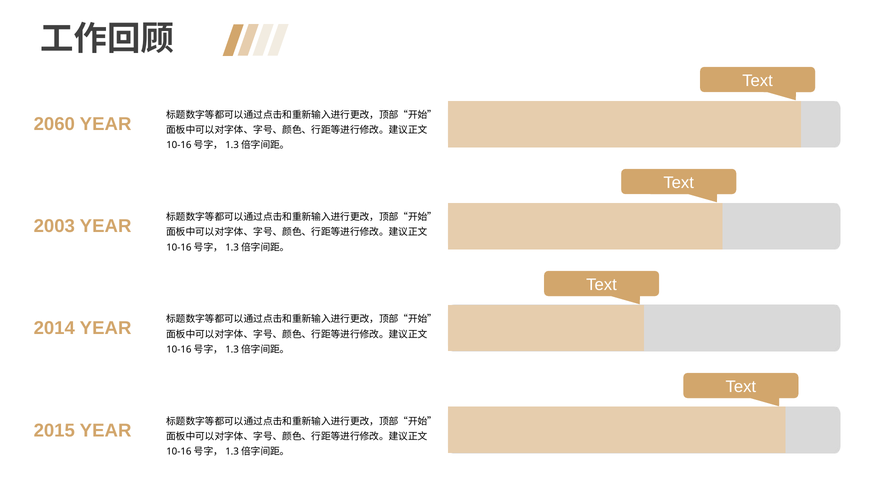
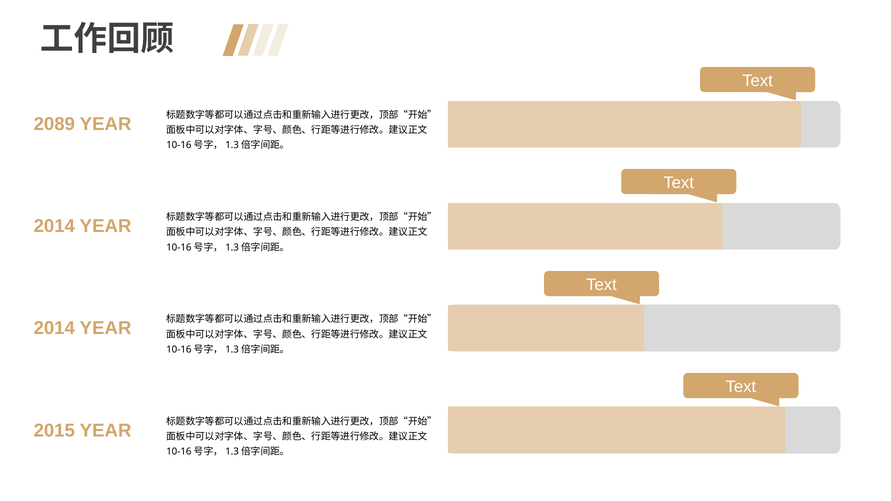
2060: 2060 -> 2089 (54, 124)
2003: 2003 -> 2014 (54, 226)
